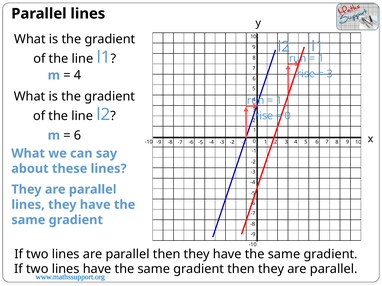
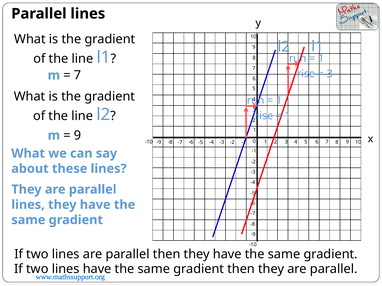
4: 4 -> 7 (78, 75)
0: 0 -> 1 (288, 116)
6: 6 -> 9 (78, 136)
